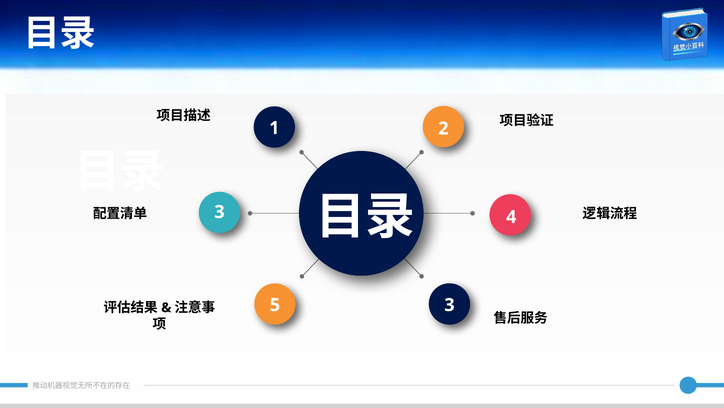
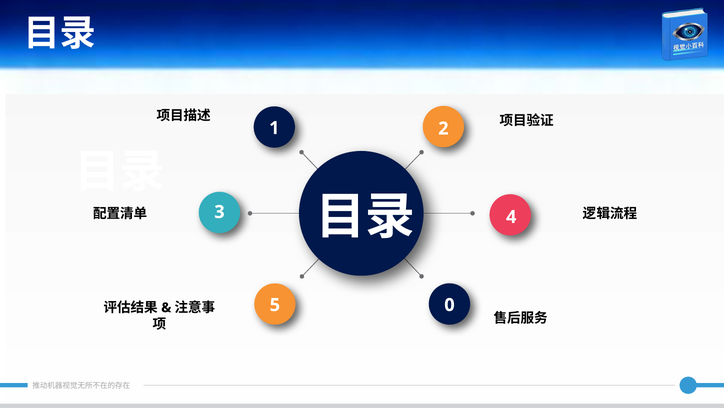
5 3: 3 -> 0 (449, 305)
